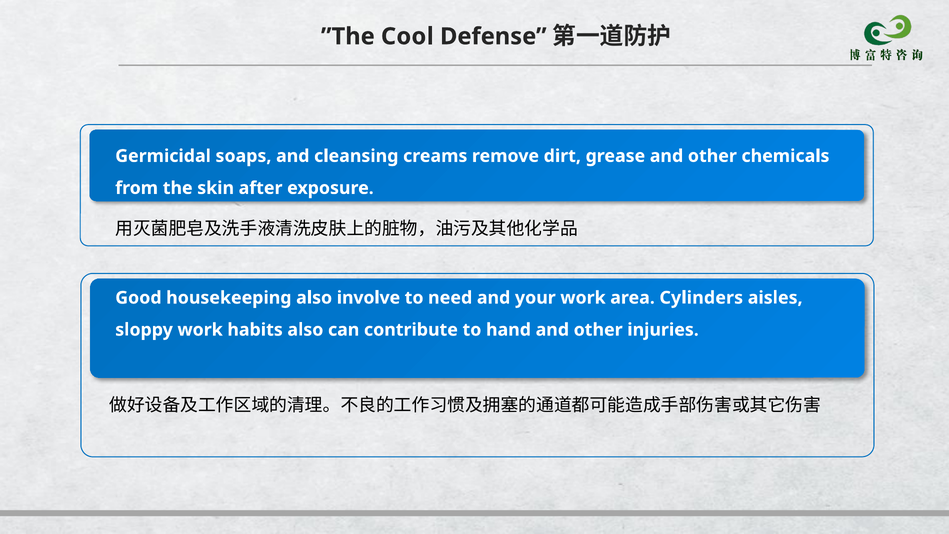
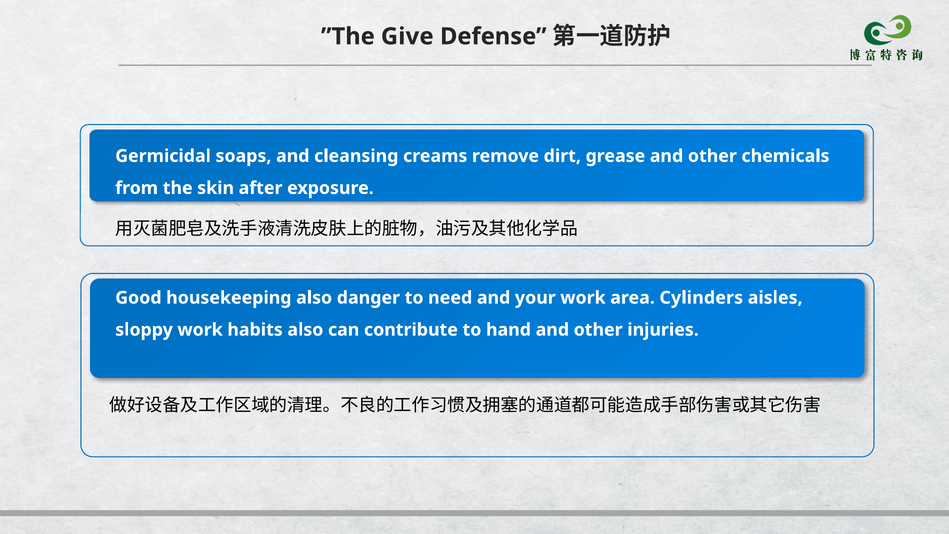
Cool: Cool -> Give (407, 36)
involve: involve -> danger (368, 298)
